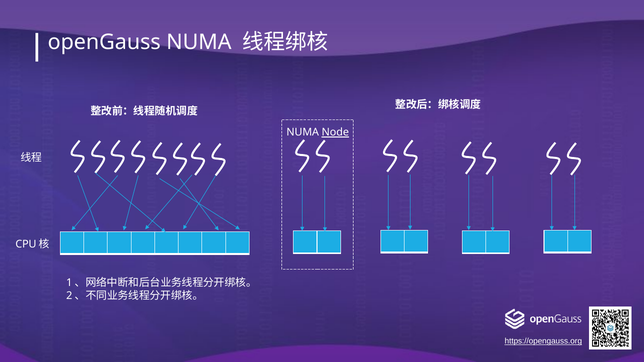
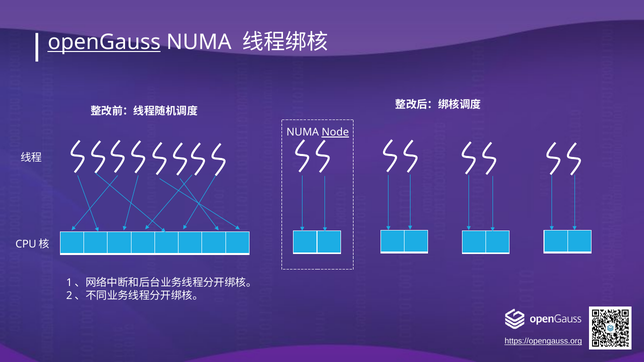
openGauss underline: none -> present (104, 42)
